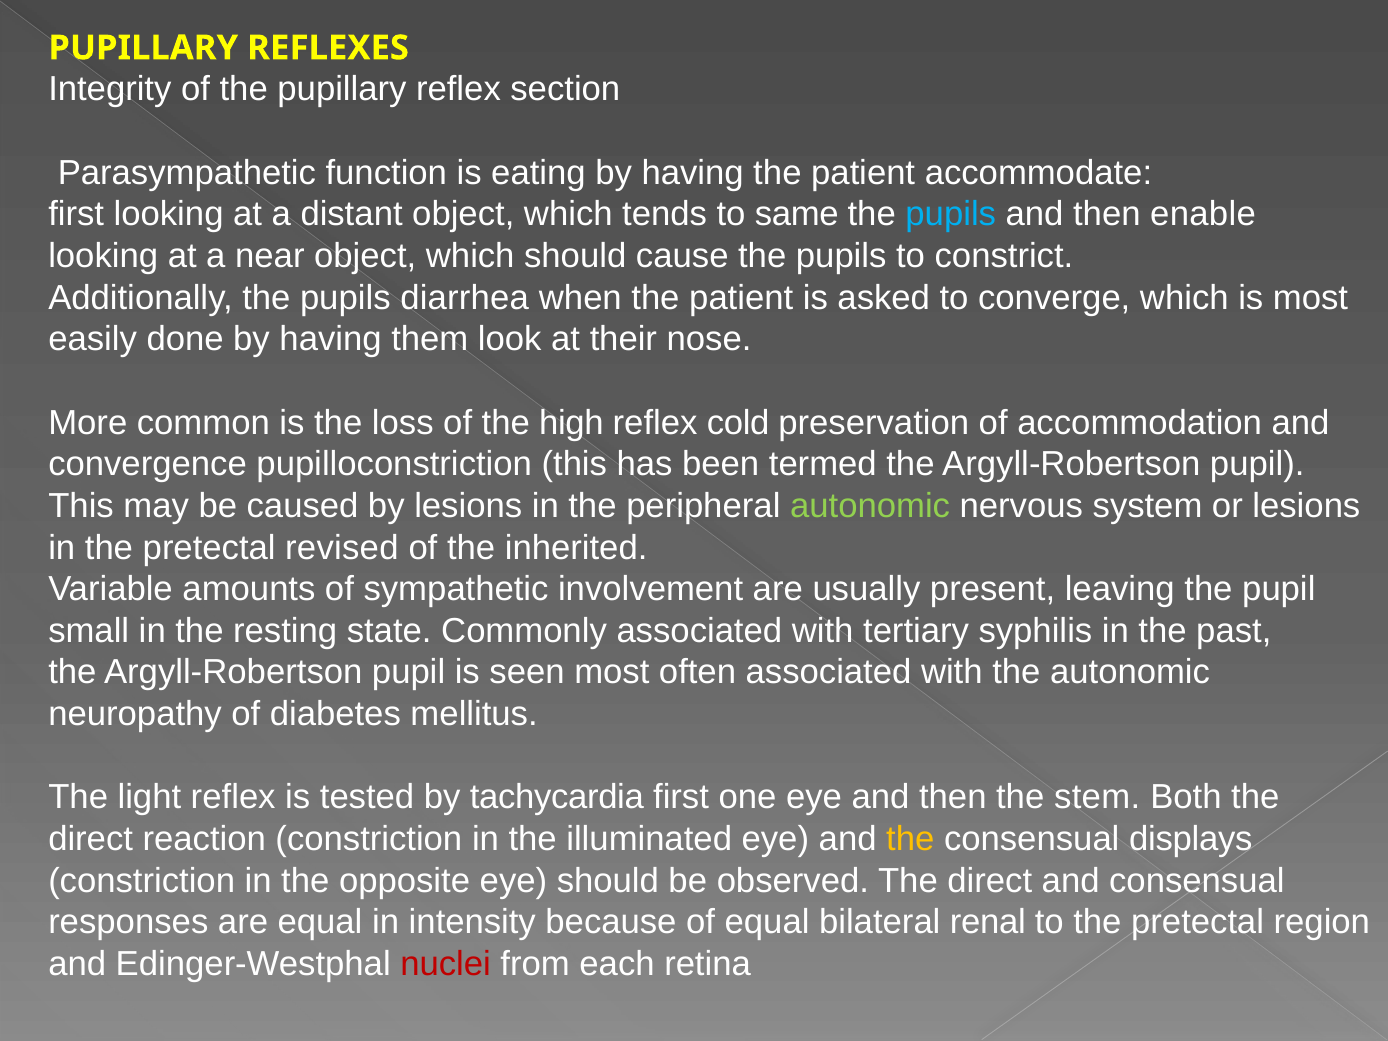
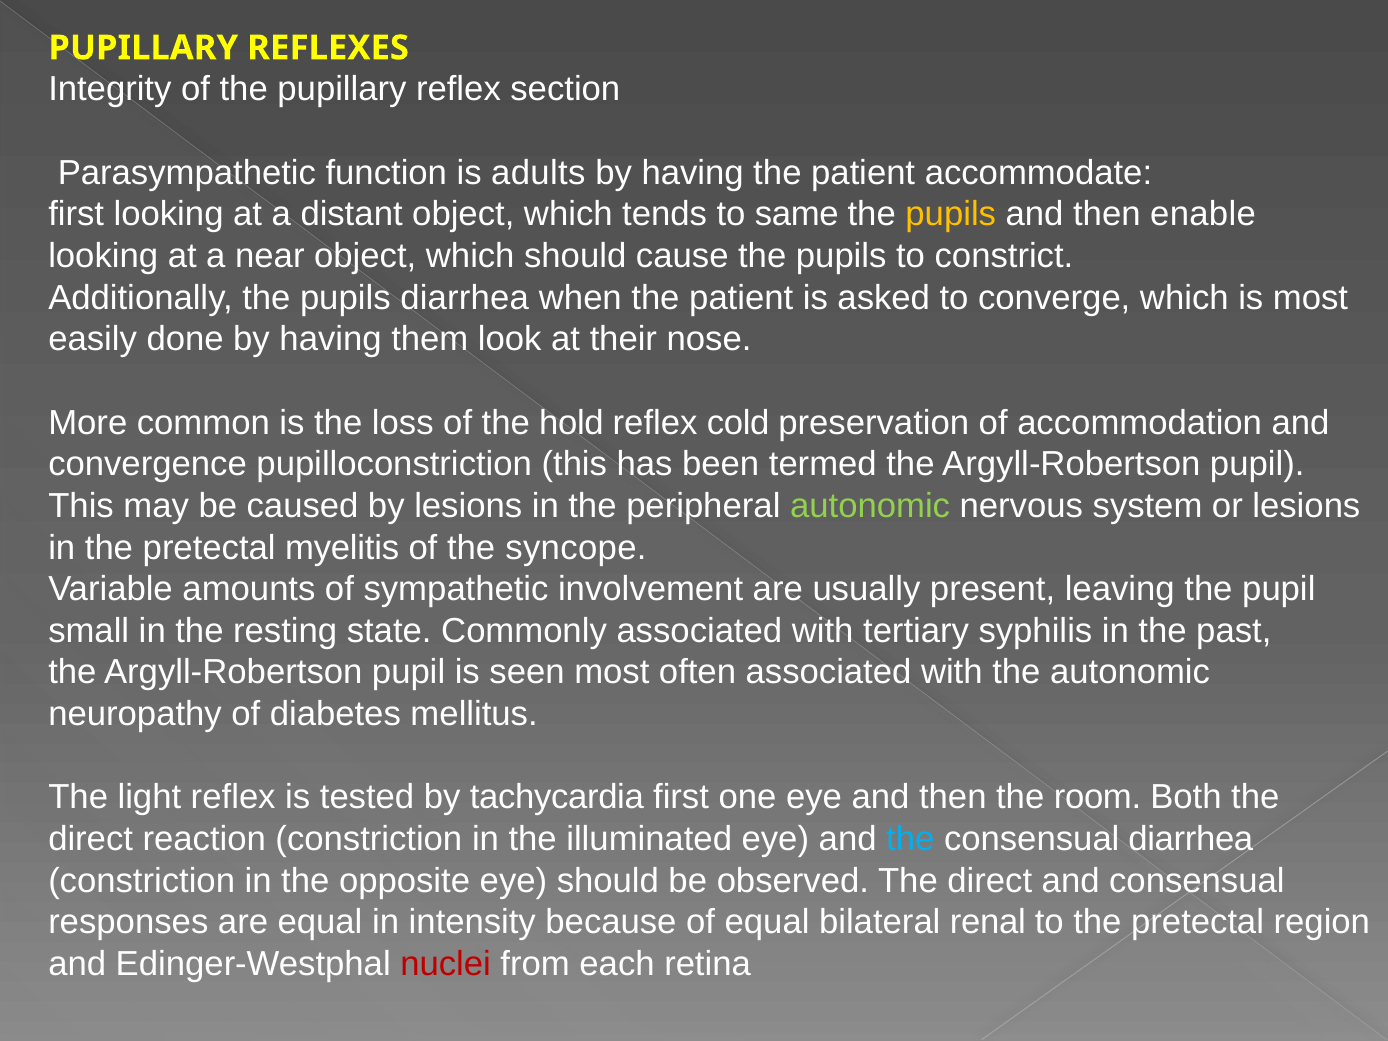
eating: eating -> adults (538, 173)
pupils colour: light blue -> yellow (951, 214)
high: high -> hold (571, 423)
revised: revised -> myelitis (342, 548)
inherited: inherited -> syncope (576, 548)
stem: stem -> room (1098, 797)
the colour: yellow -> light blue (910, 839)
consensual displays: displays -> diarrhea (1191, 839)
